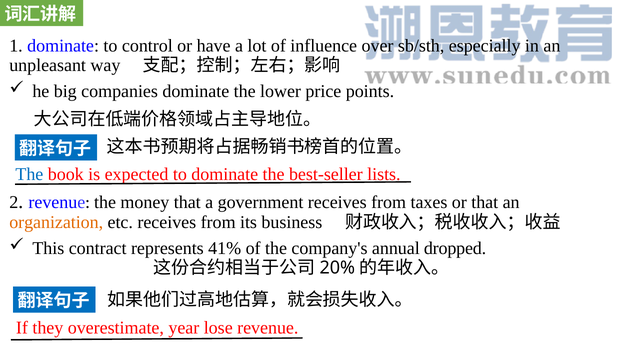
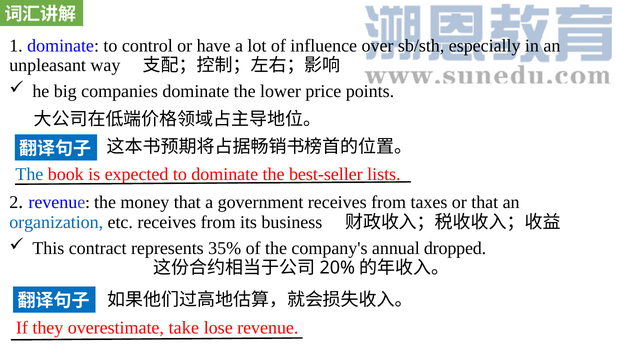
organization colour: orange -> blue (56, 223)
41%: 41% -> 35% (225, 248)
year: year -> take (184, 328)
